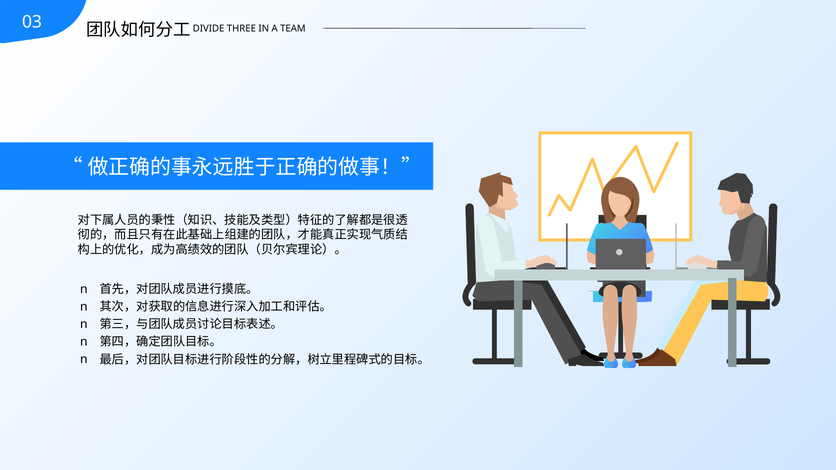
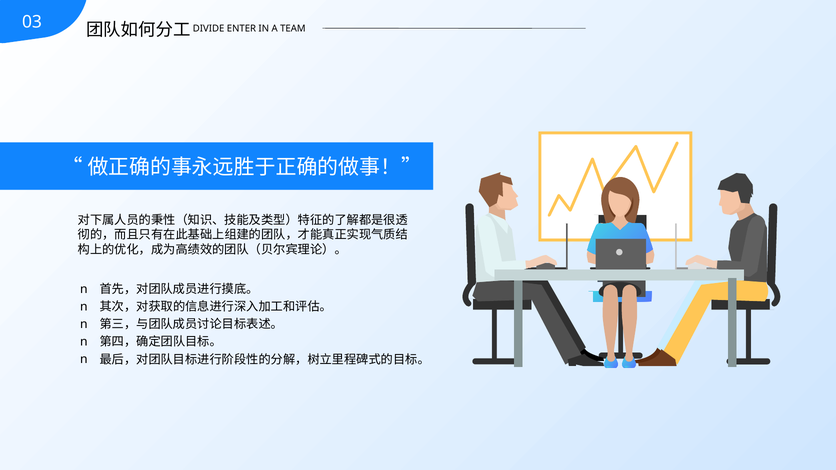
THREE: THREE -> ENTER (241, 29)
